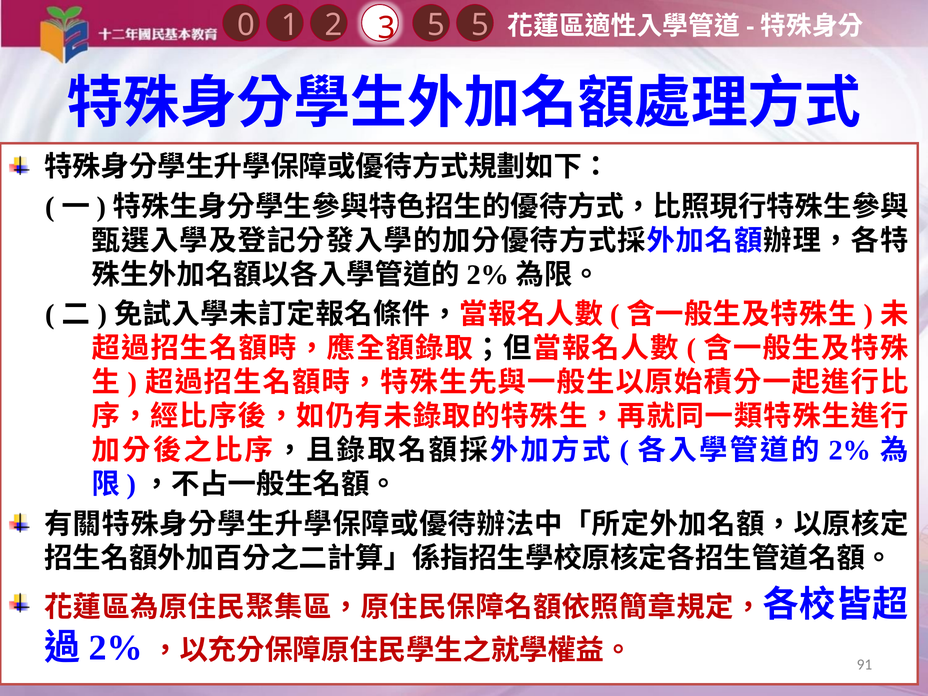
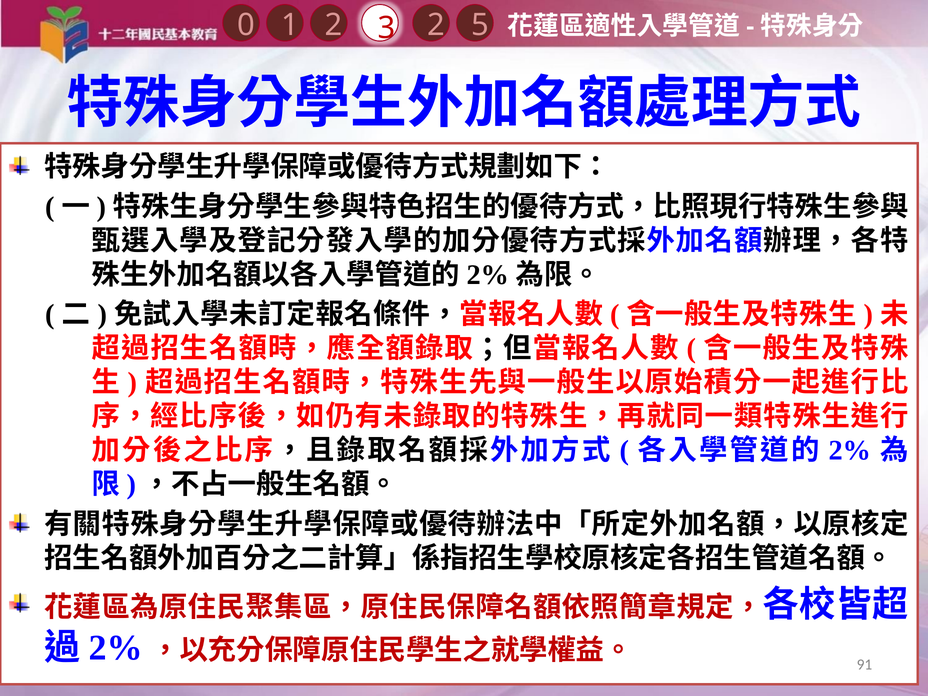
1 5: 5 -> 2 (436, 25)
